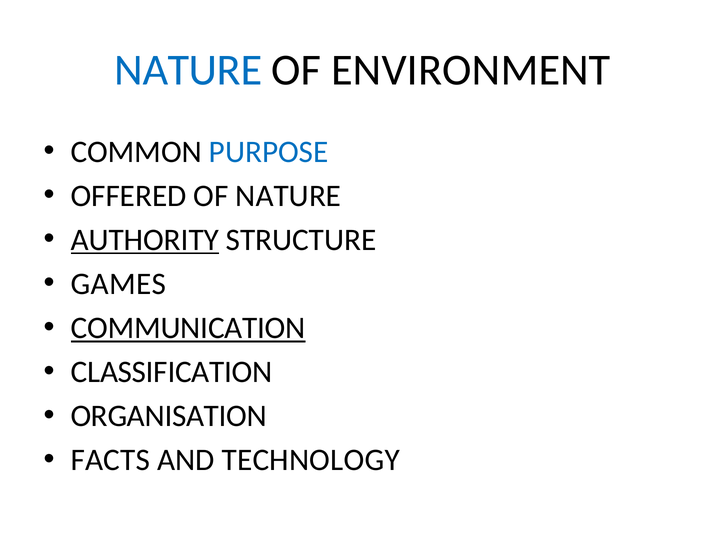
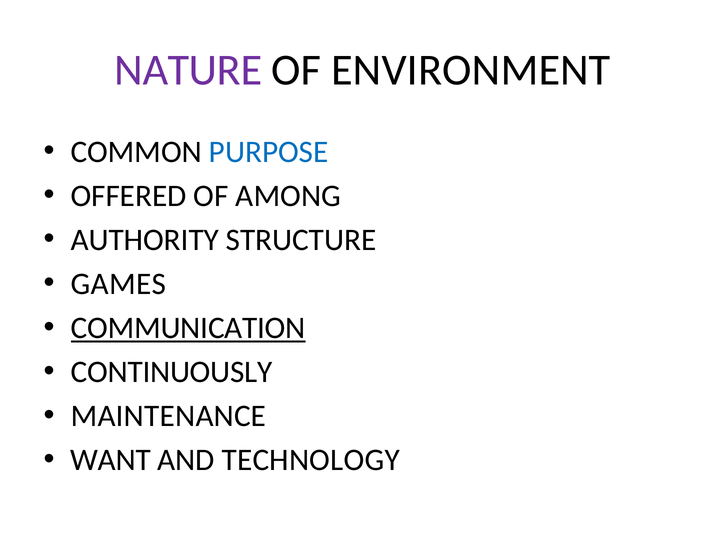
NATURE colour: blue -> purple (188, 70)
OF NATURE: NATURE -> AMONG (288, 196)
AUTHORITY underline: present -> none (145, 240)
CLASSIFICATION: CLASSIFICATION -> CONTINUOUSLY (172, 372)
ORGANISATION: ORGANISATION -> MAINTENANCE (169, 416)
FACTS: FACTS -> WANT (111, 460)
